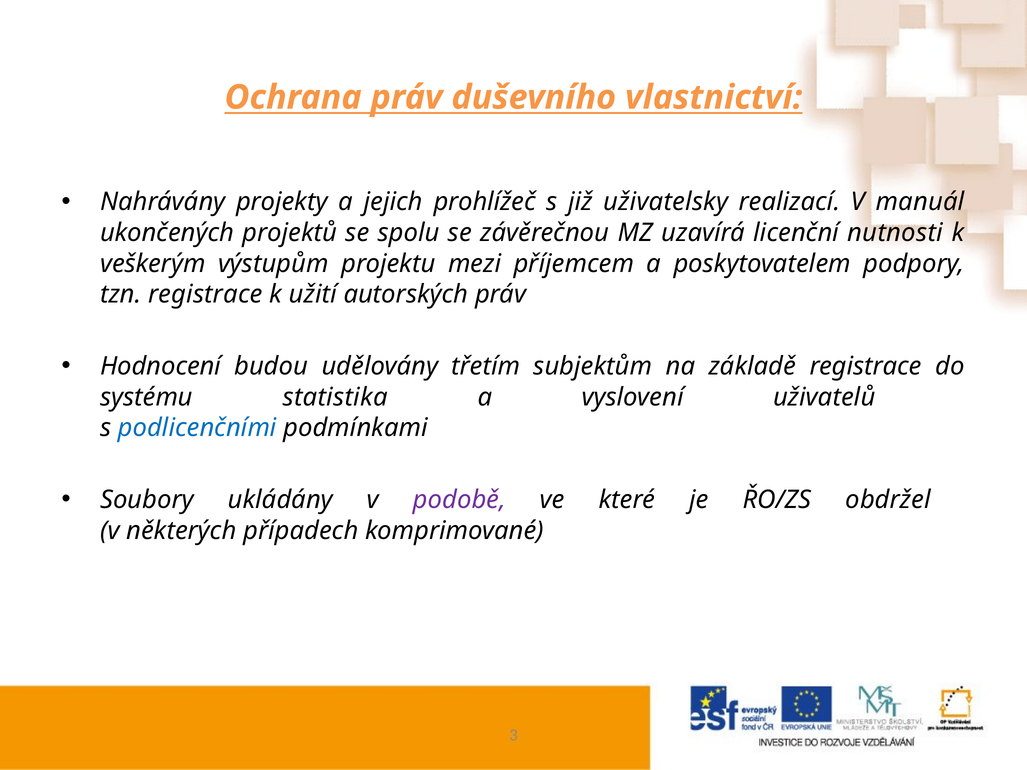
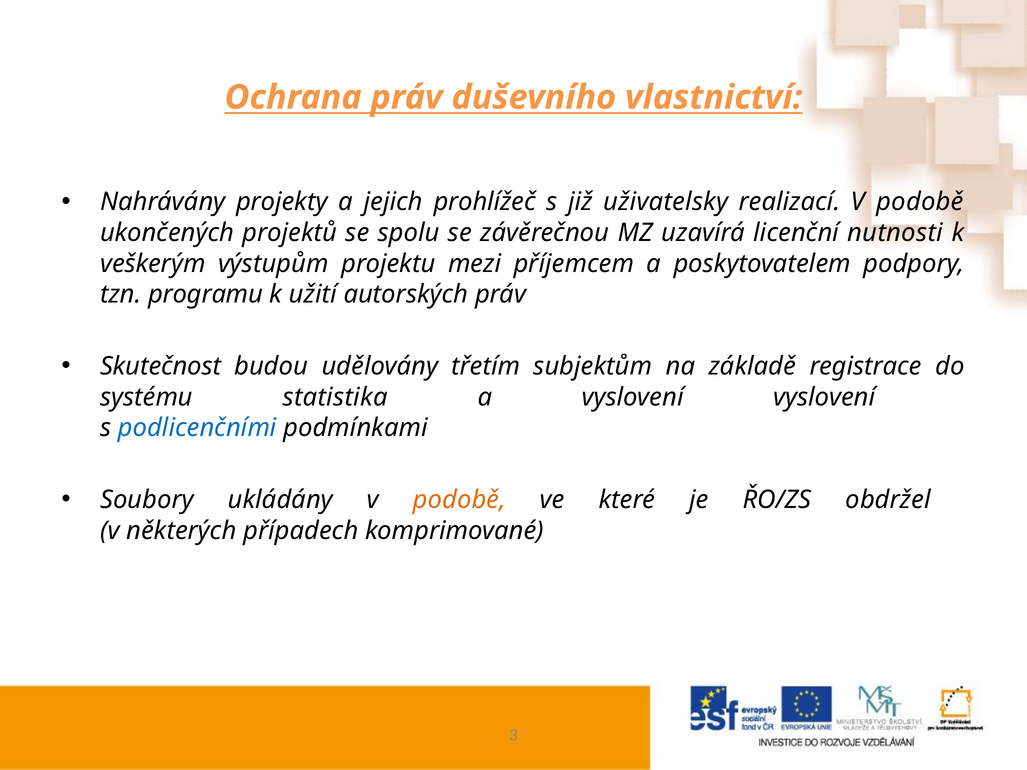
realizací V manuál: manuál -> podobě (920, 202)
tzn registrace: registrace -> programu (206, 294)
Hodnocení: Hodnocení -> Skutečnost (161, 366)
vyslovení uživatelů: uživatelů -> vyslovení (824, 397)
podobě colour: purple -> orange (459, 500)
